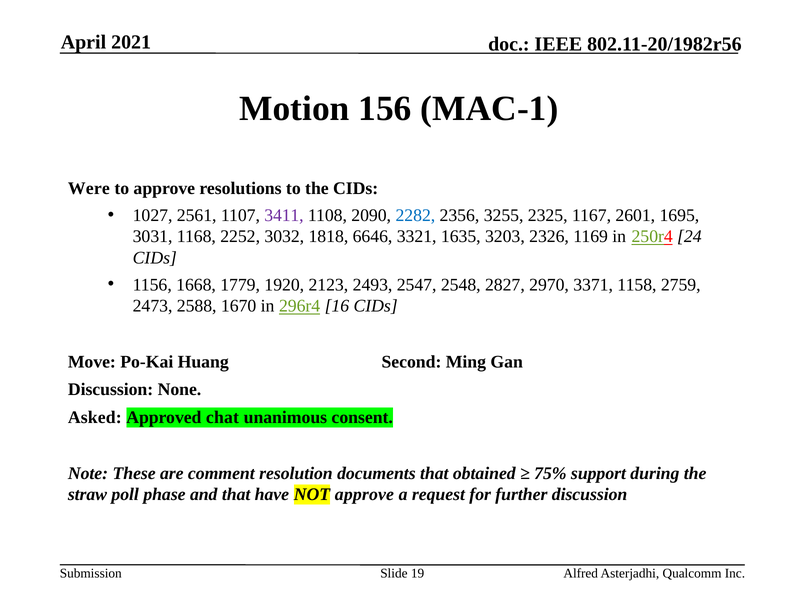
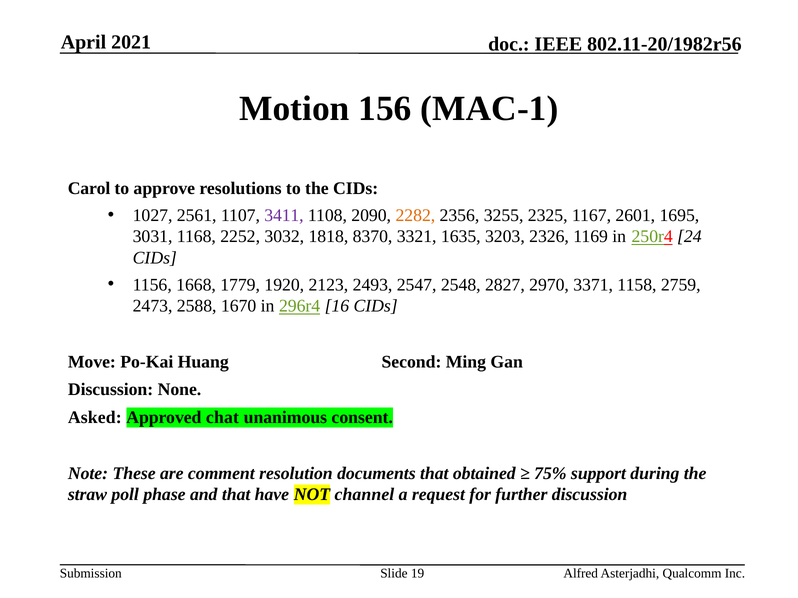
Were: Were -> Carol (89, 189)
2282 colour: blue -> orange (415, 216)
6646: 6646 -> 8370 (373, 237)
NOT approve: approve -> channel (364, 495)
